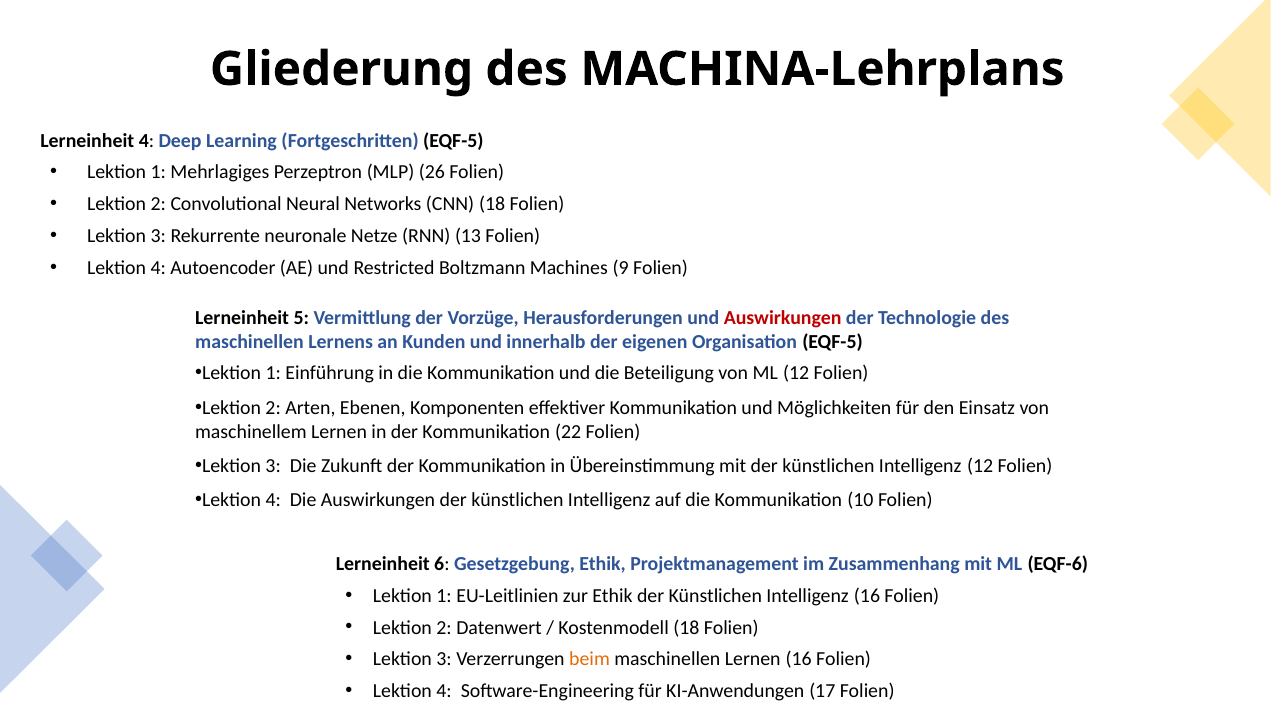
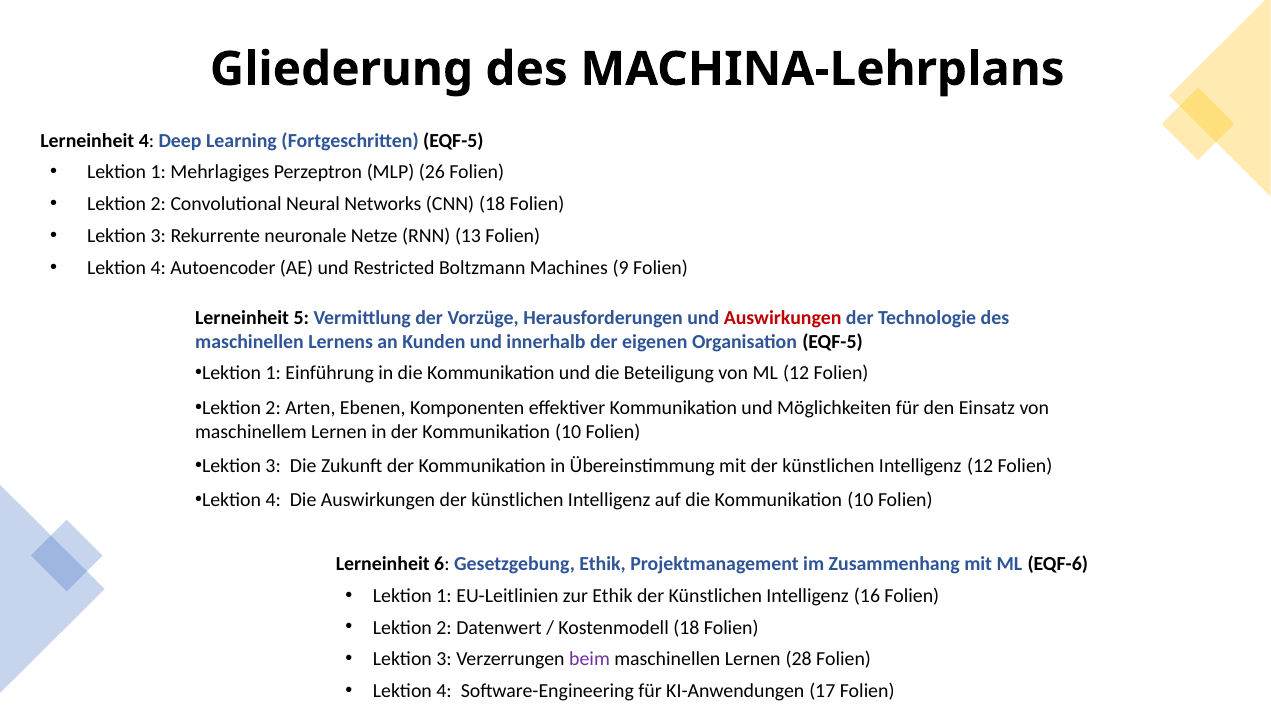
der Kommunikation 22: 22 -> 10 (568, 431)
beim colour: orange -> purple (590, 659)
Lernen 16: 16 -> 28 (799, 659)
